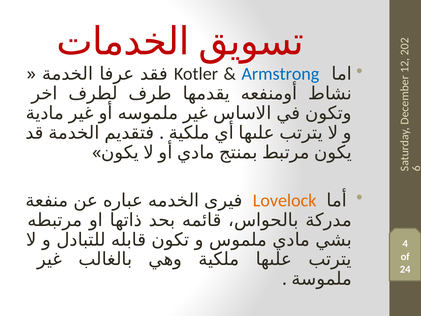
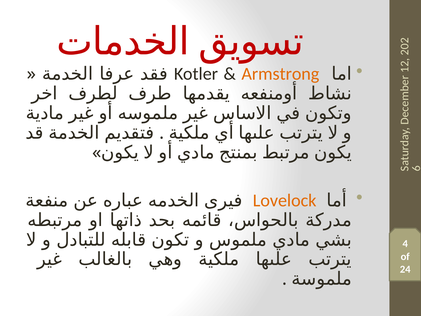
Armstrong colour: blue -> orange (280, 74)
